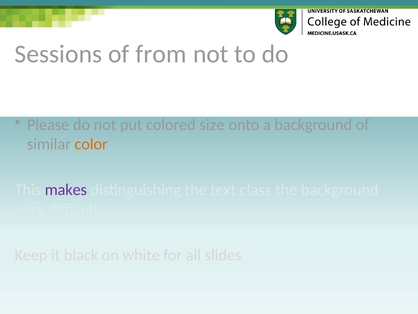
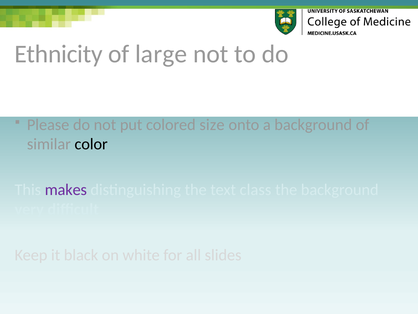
Sessions: Sessions -> Ethnicity (59, 54)
from: from -> large (161, 54)
color colour: orange -> black (91, 144)
